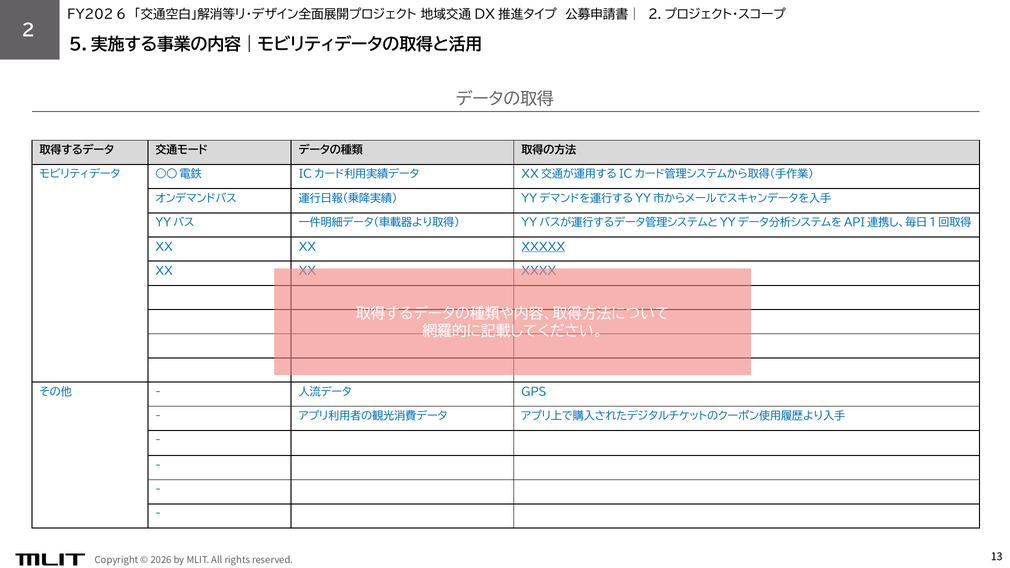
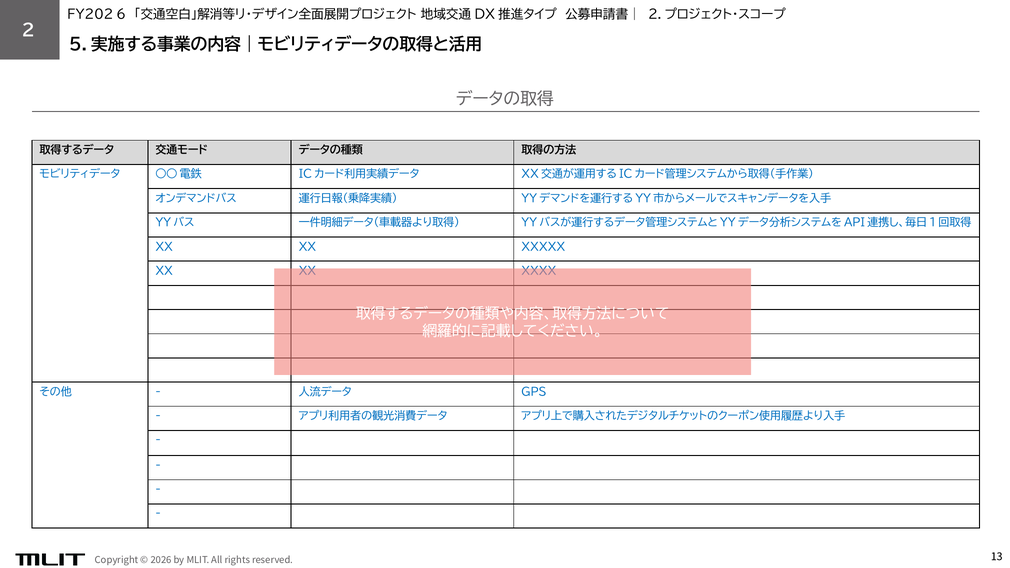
XXXXX underline: present -> none (543, 247)
